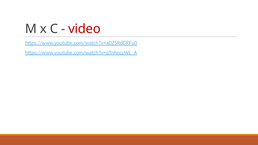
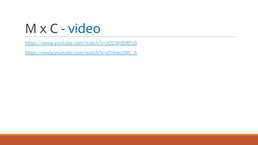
video colour: red -> blue (85, 29)
